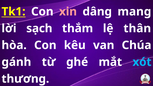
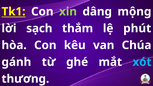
xin colour: pink -> light green (68, 12)
mang: mang -> mộng (134, 12)
thân: thân -> phút (137, 28)
